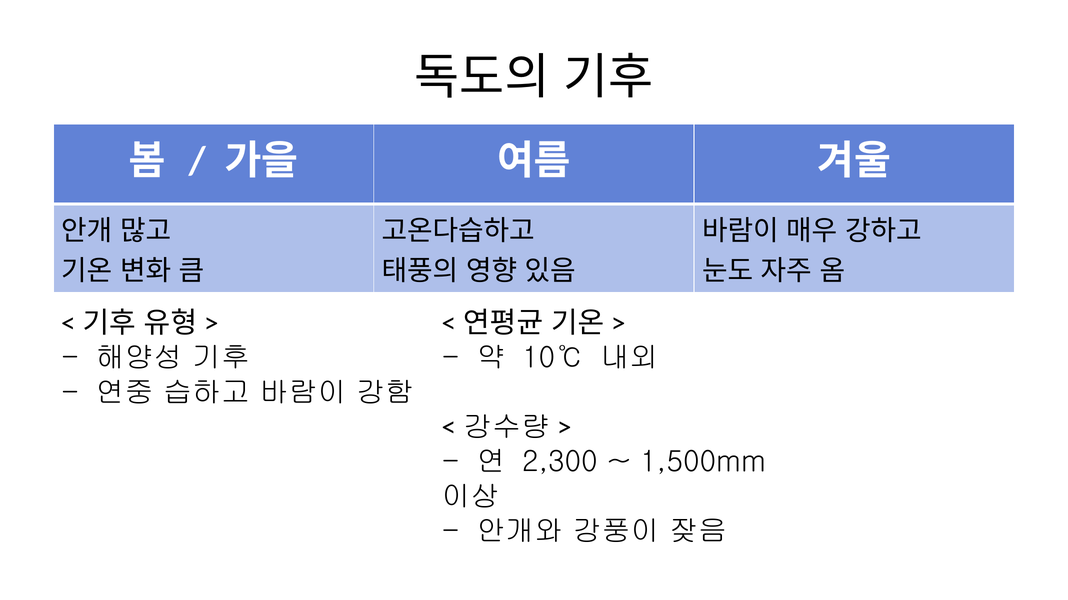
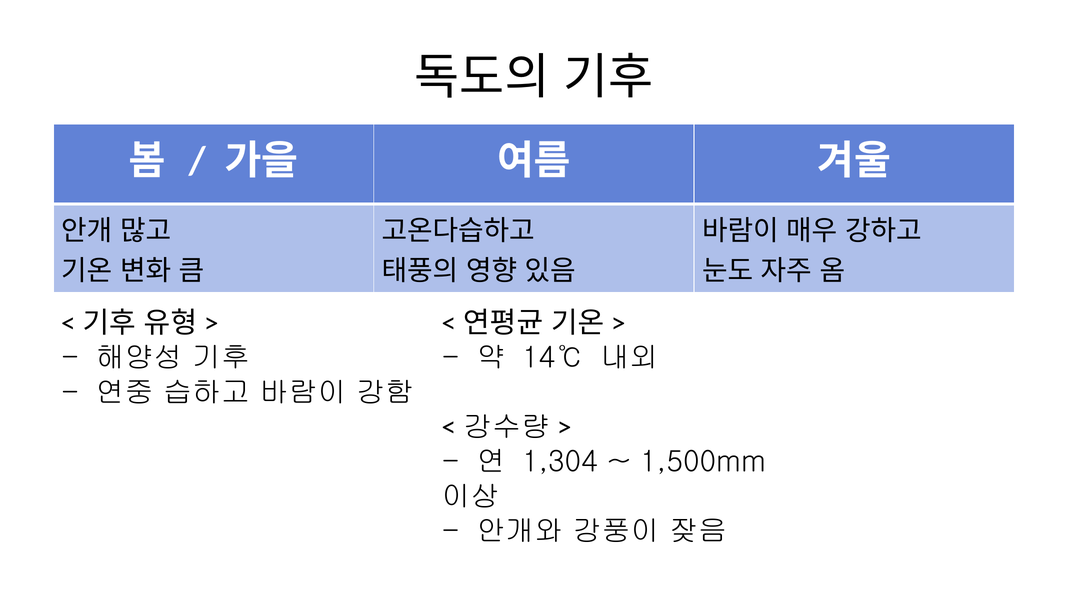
10℃: 10℃ -> 14℃ (553, 358)
2,300: 2,300 -> 1,304 (560, 462)
